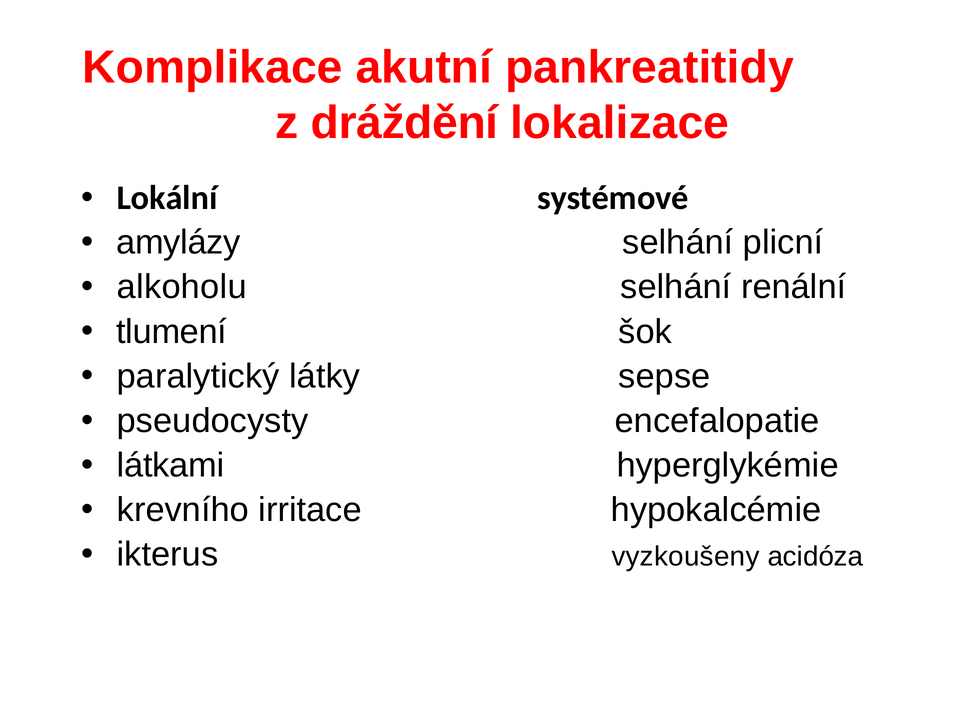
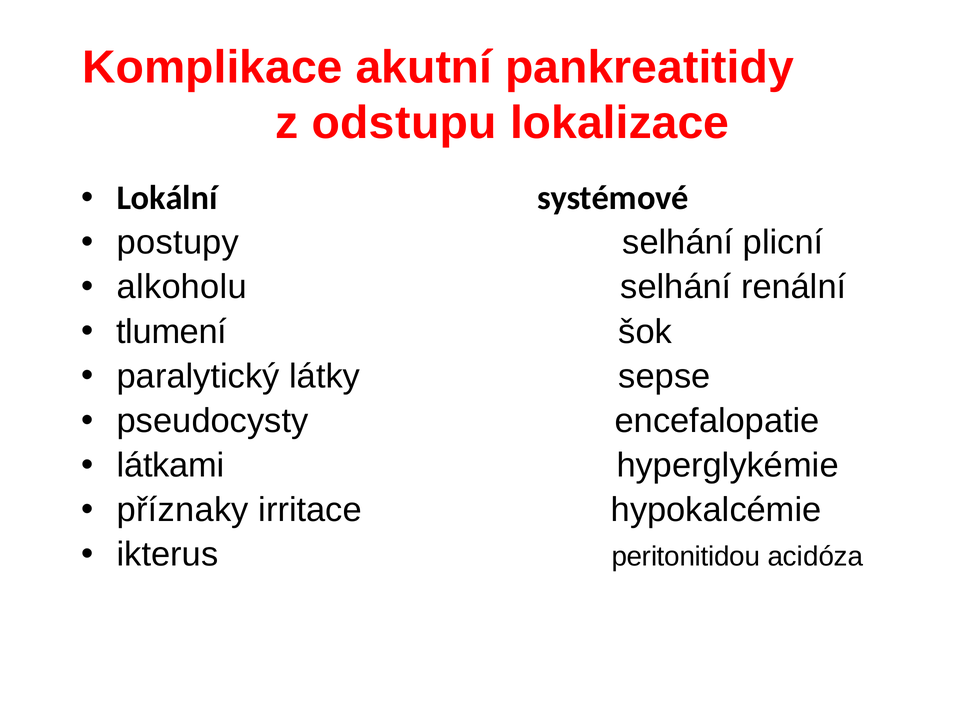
dráždění: dráždění -> odstupu (404, 123)
amylázy: amylázy -> postupy (178, 243)
krevního: krevního -> příznaky (183, 510)
vyzkoušeny: vyzkoušeny -> peritonitidou (686, 557)
